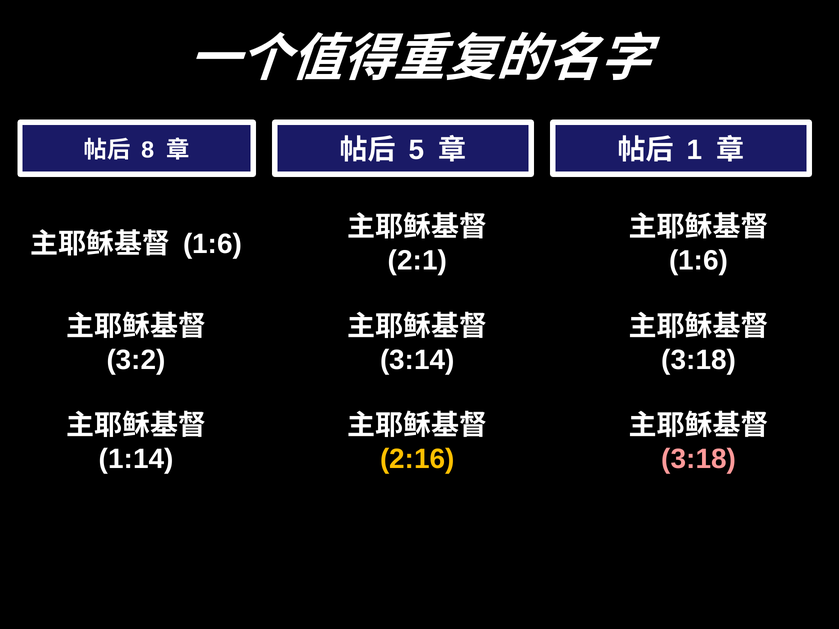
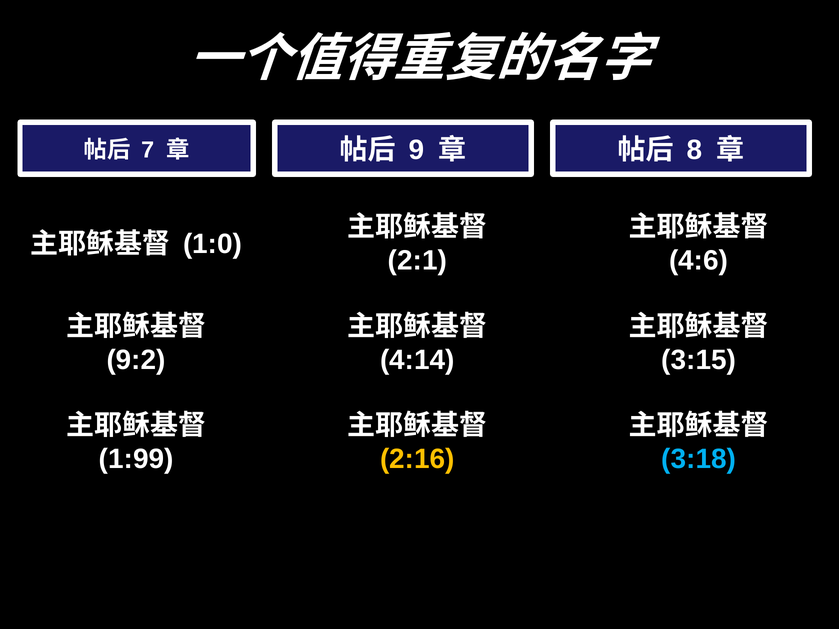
8: 8 -> 7 (148, 150)
5: 5 -> 9 (416, 150)
1: 1 -> 8 (694, 150)
1:6: 1:6 -> 1:0 (213, 244)
1:6: 1:6 -> 4:6 (699, 261)
3:2: 3:2 -> 9:2 (136, 360)
3:14: 3:14 -> 4:14 (417, 360)
3:18: 3:18 -> 3:15 (699, 360)
1:14: 1:14 -> 1:99 (136, 459)
3:18 colour: pink -> light blue (699, 459)
